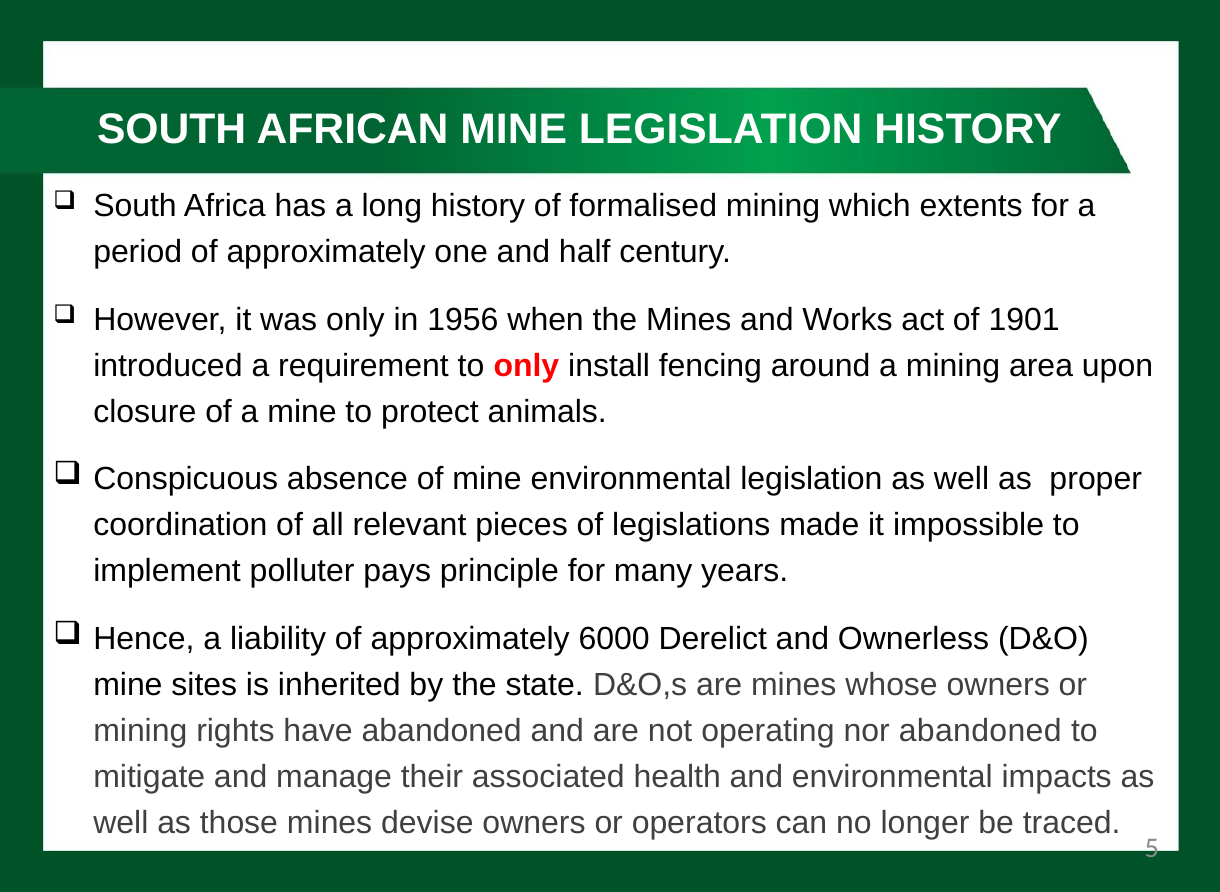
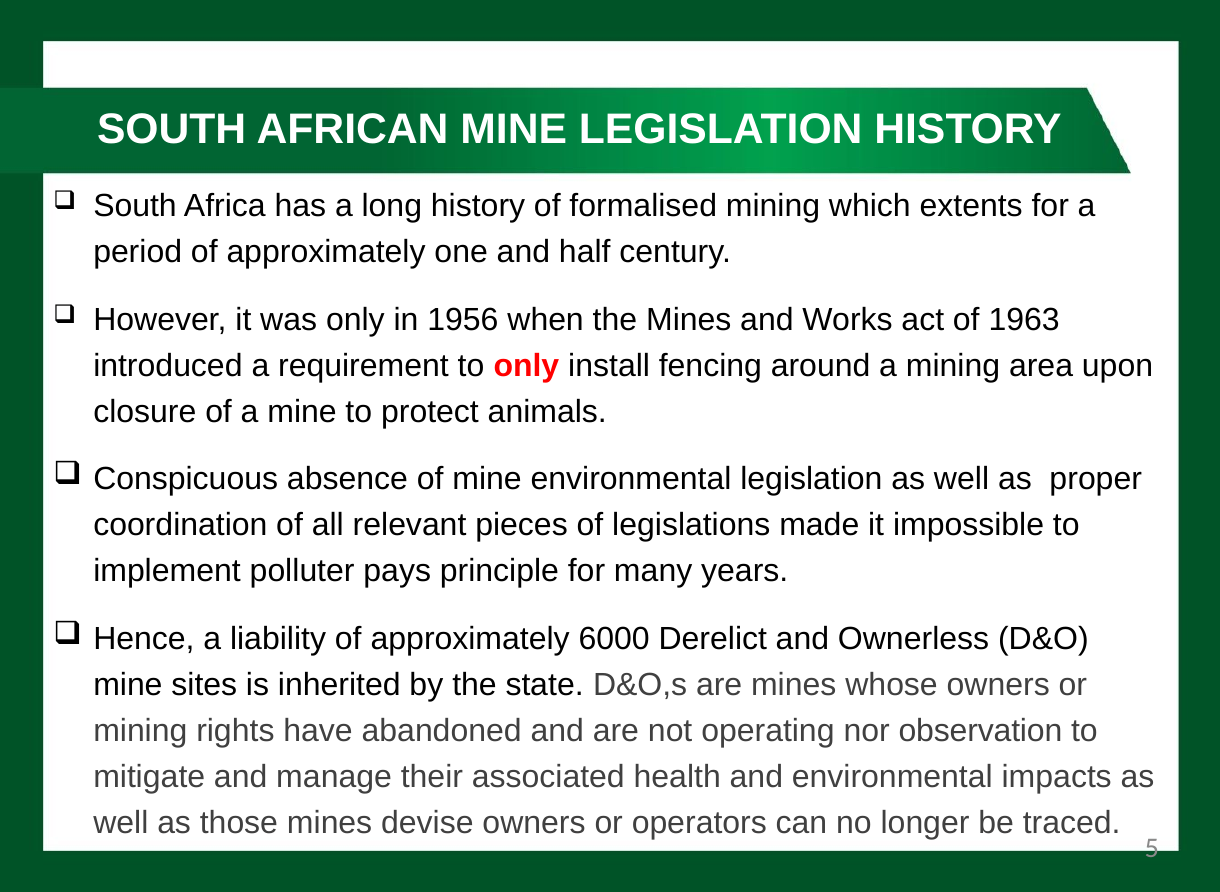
1901: 1901 -> 1963 (1024, 320)
nor abandoned: abandoned -> observation (980, 731)
